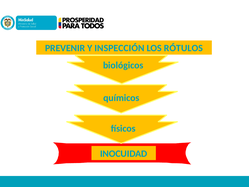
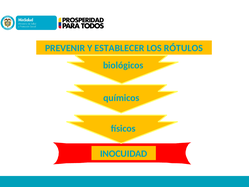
INSPECCIÓN: INSPECCIÓN -> ESTABLECER (119, 48)
